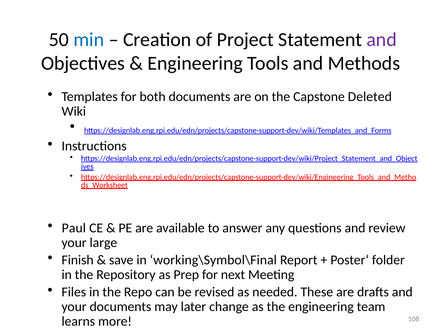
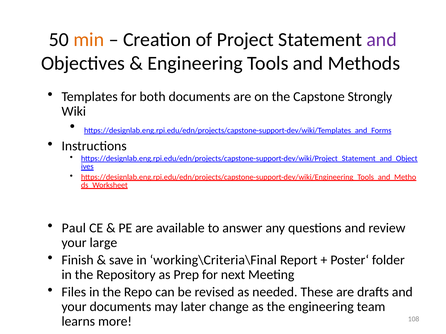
min colour: blue -> orange (89, 40)
Deleted: Deleted -> Strongly (370, 97)
working\Symbol\Final: working\Symbol\Final -> working\Criteria\Final (213, 260)
